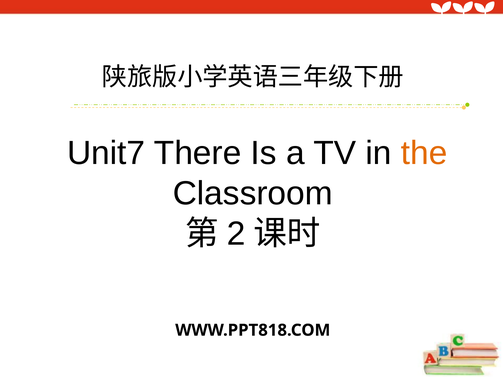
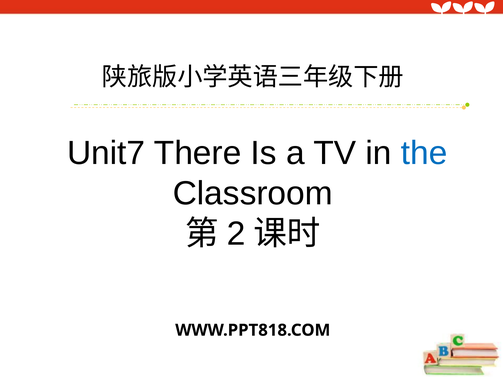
the colour: orange -> blue (424, 153)
